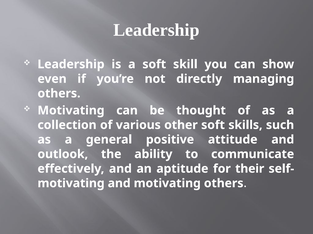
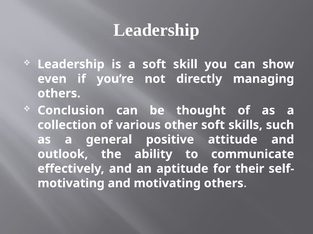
Motivating: Motivating -> Conclusion (71, 111)
